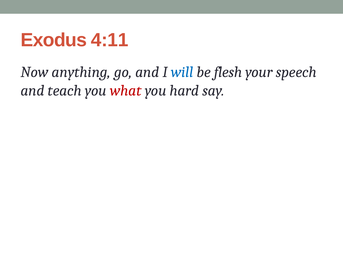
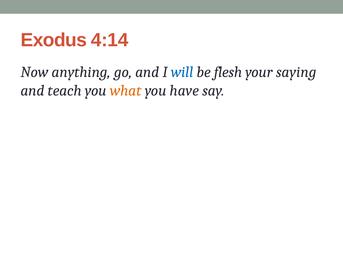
4:11: 4:11 -> 4:14 (110, 40)
speech: speech -> saying (296, 72)
what colour: red -> orange (126, 90)
hard: hard -> have (184, 90)
